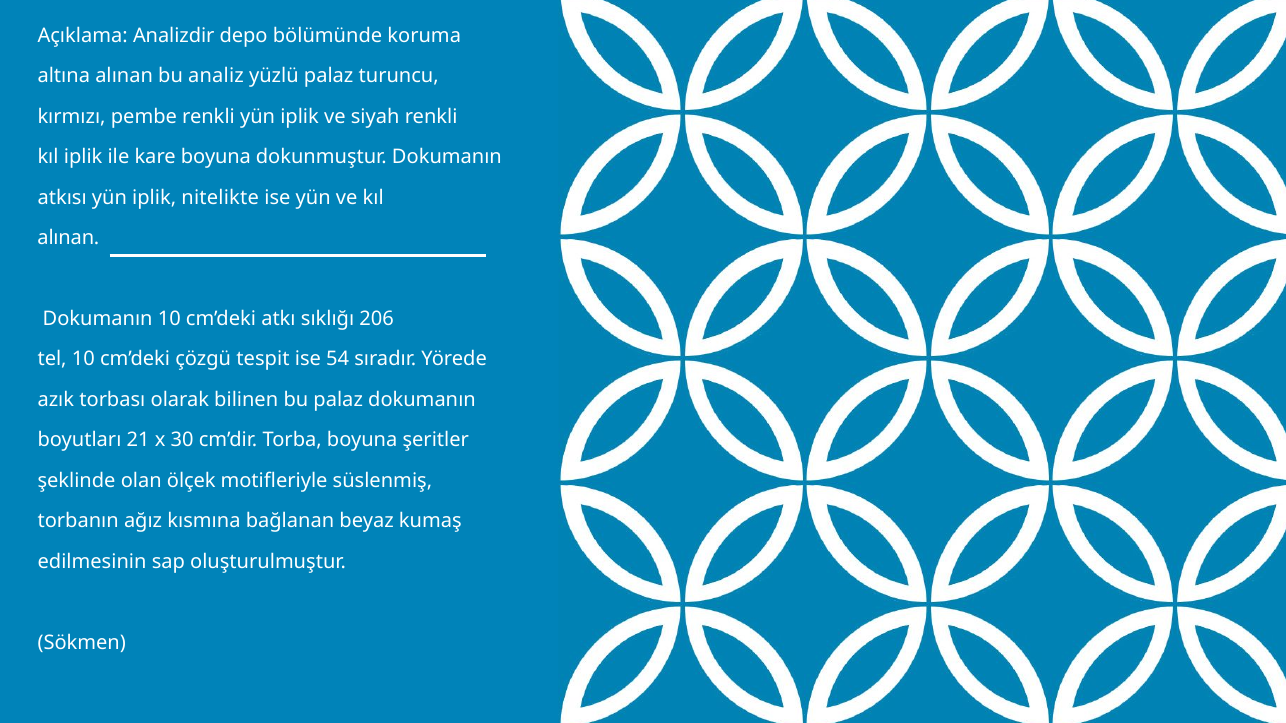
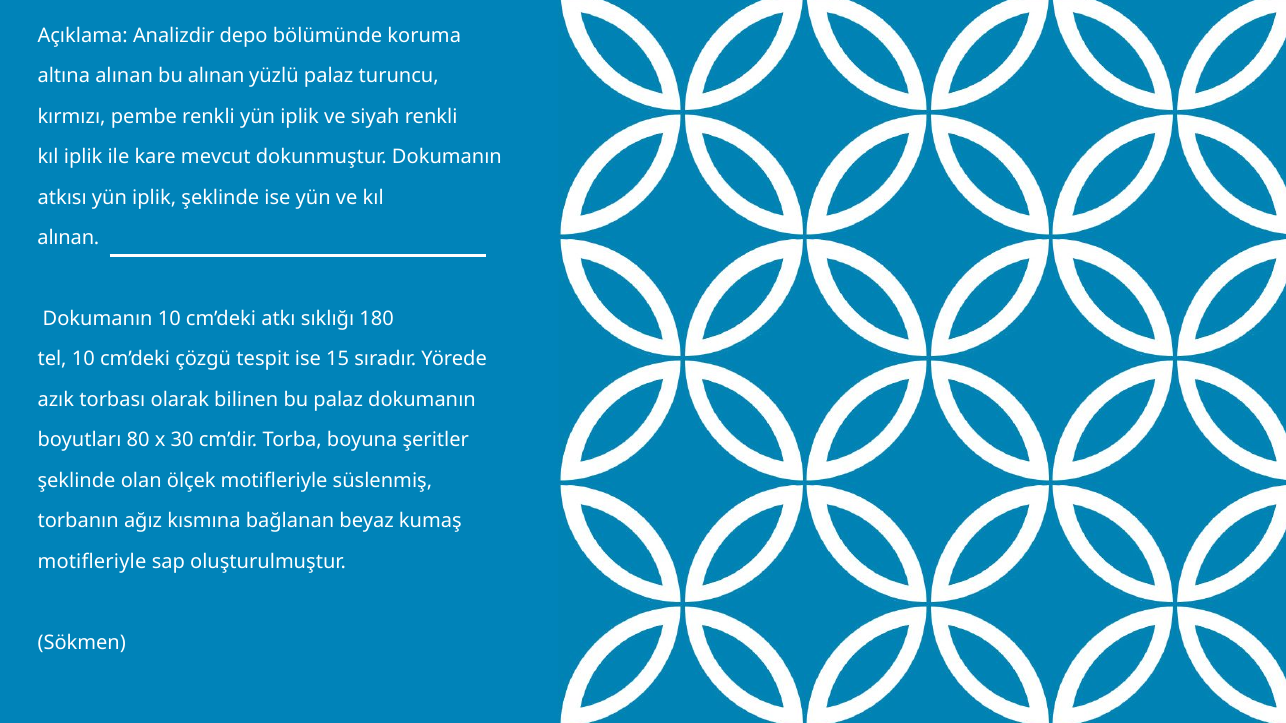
bu analiz: analiz -> alınan (216, 76)
kare boyuna: boyuna -> mevcut (216, 157)
iplik nitelikte: nitelikte -> şeklinde (220, 198)
206: 206 -> 180 (377, 319)
54: 54 -> 15 (338, 359)
21: 21 -> 80 (138, 440)
edilmesinin: edilmesinin -> motifleriyle (92, 562)
